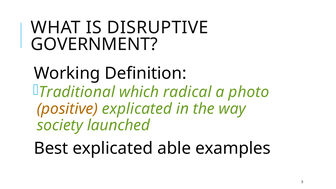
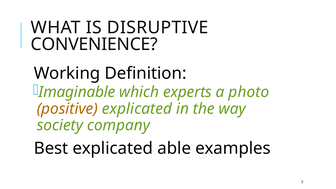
GOVERNMENT: GOVERNMENT -> CONVENIENCE (94, 44)
Traditional: Traditional -> Imaginable (77, 92)
radical: radical -> experts (187, 92)
launched: launched -> company (119, 125)
